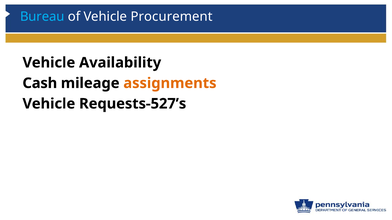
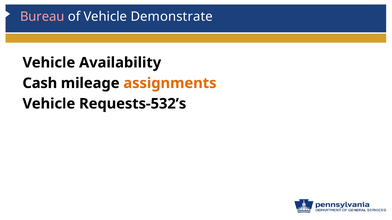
Bureau colour: light blue -> pink (42, 17)
Procurement: Procurement -> Demonstrate (172, 17)
Requests-527’s: Requests-527’s -> Requests-532’s (133, 104)
